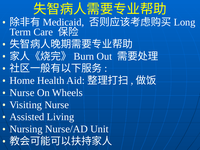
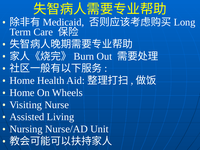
Nurse: Nurse -> Home (22, 93)
